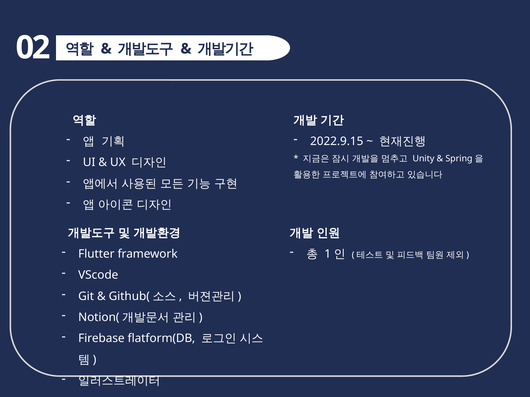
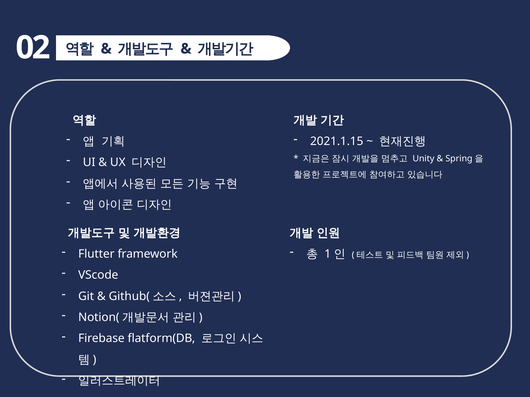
2022.9.15: 2022.9.15 -> 2021.1.15 (337, 141)
